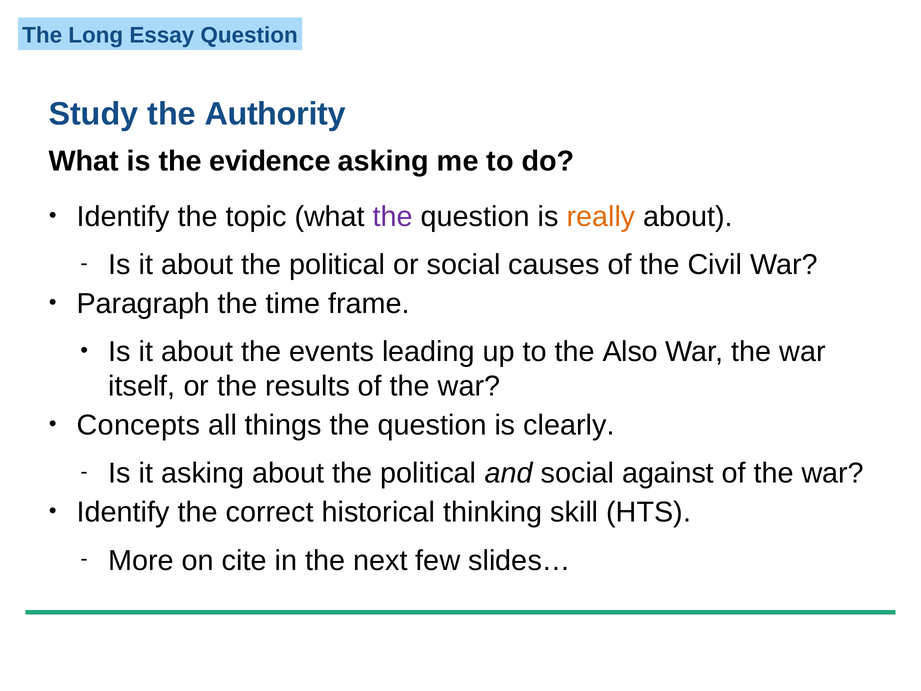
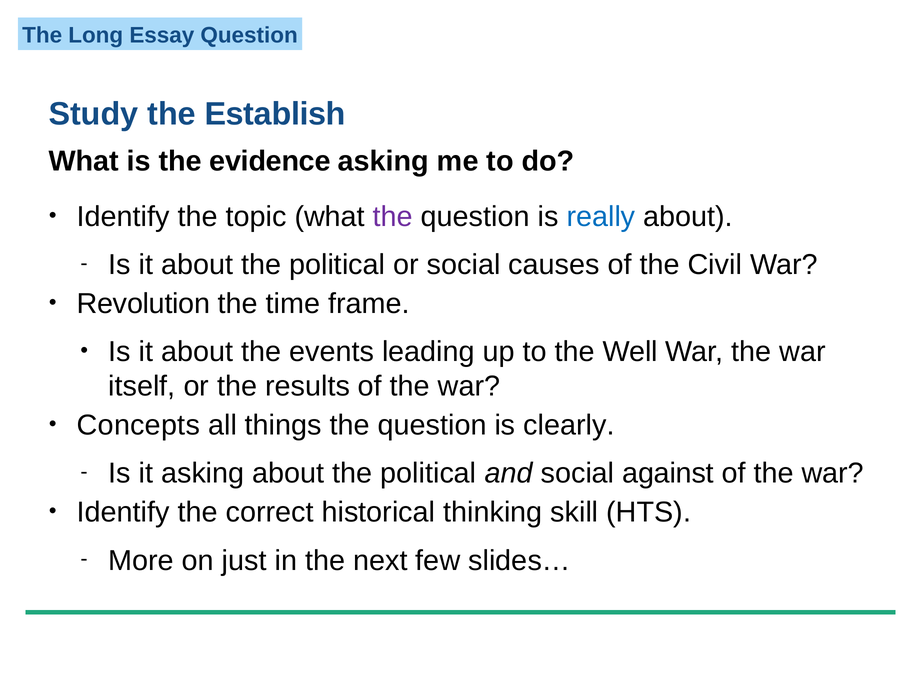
Authority: Authority -> Establish (275, 114)
really colour: orange -> blue (601, 217)
Paragraph: Paragraph -> Revolution (143, 304)
Also: Also -> Well (630, 352)
cite: cite -> just (244, 560)
